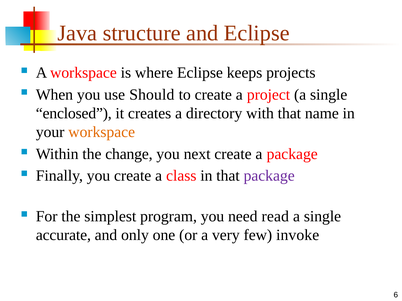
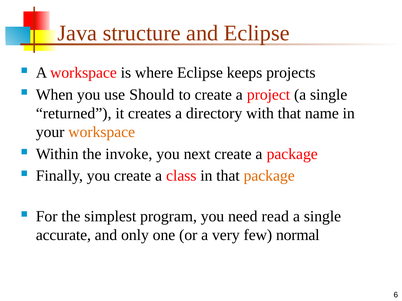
enclosed: enclosed -> returned (74, 113)
change: change -> invoke (129, 154)
package colour: purple -> orange (269, 176)
invoke: invoke -> normal (298, 235)
